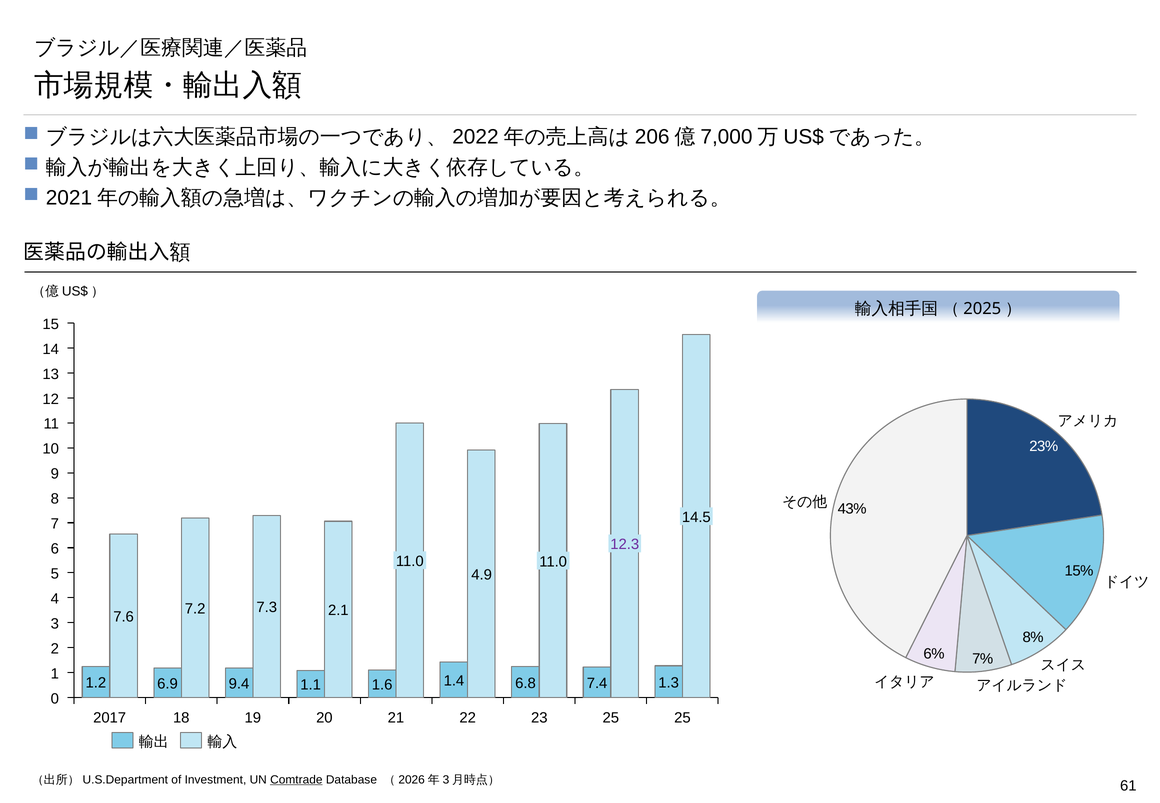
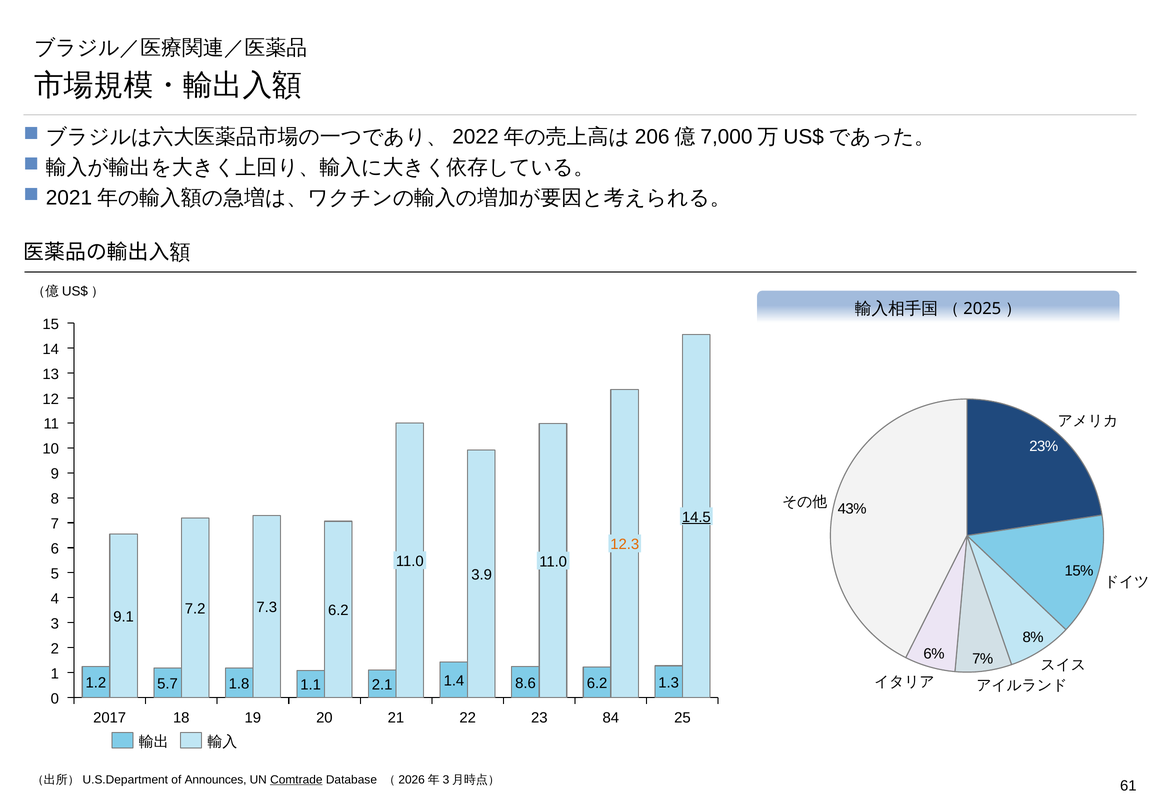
14.5 underline: none -> present (696, 517)
12.3 colour: purple -> orange (625, 545)
4.9: 4.9 -> 3.9 (482, 575)
2.1: 2.1 -> 6.2 (338, 611)
7.6: 7.6 -> 9.1 (124, 617)
6.8: 6.8 -> 8.6 (525, 683)
7.4: 7.4 -> 6.2 (597, 683)
6.9: 6.9 -> 5.7 (167, 684)
9.4: 9.4 -> 1.8 (239, 684)
1.6: 1.6 -> 2.1 (382, 685)
22 25: 25 -> 84 (611, 718)
Investment: Investment -> Announces (216, 780)
